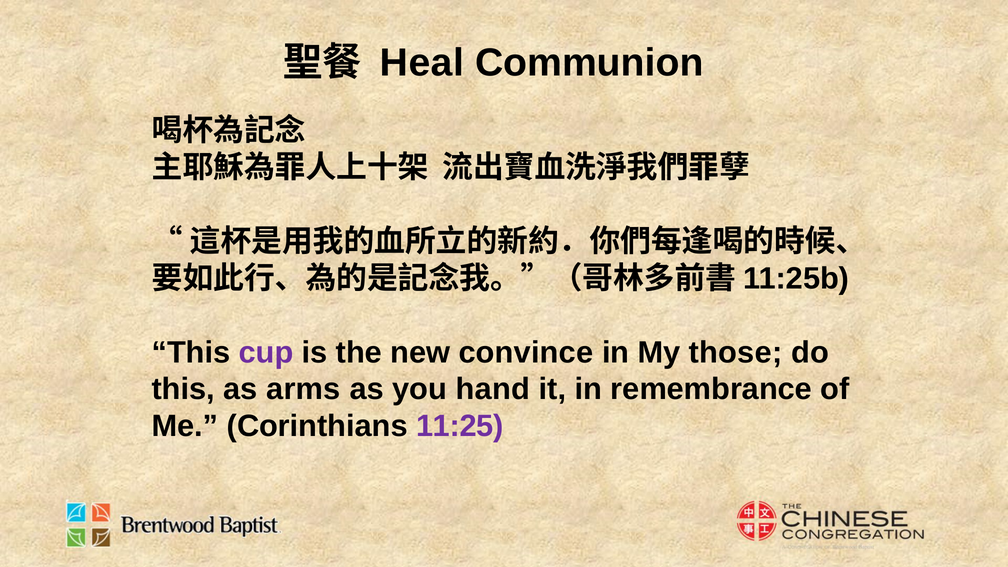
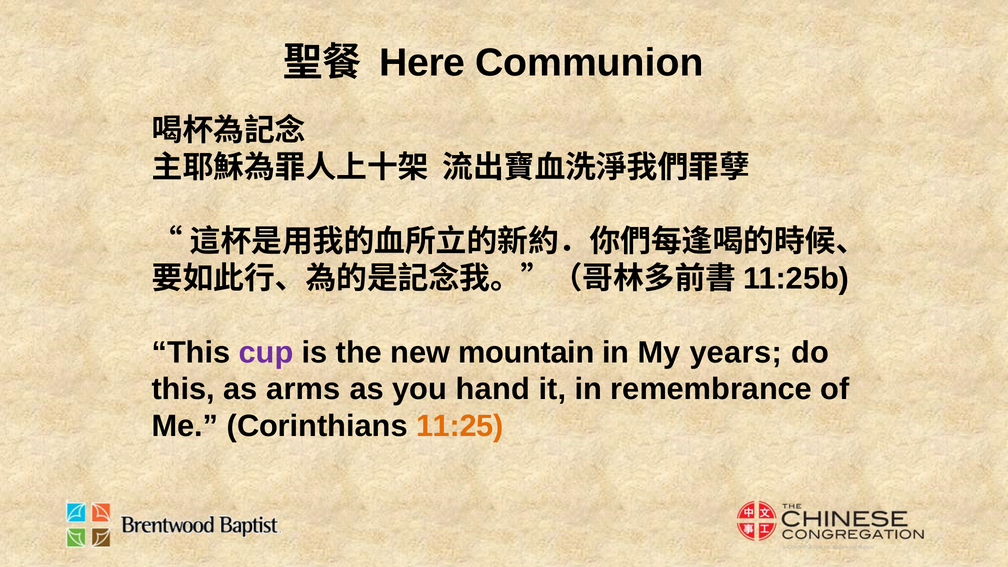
Heal: Heal -> Here (422, 63)
convince: convince -> mountain (526, 352)
those: those -> years (736, 352)
11:25 colour: purple -> orange (460, 426)
